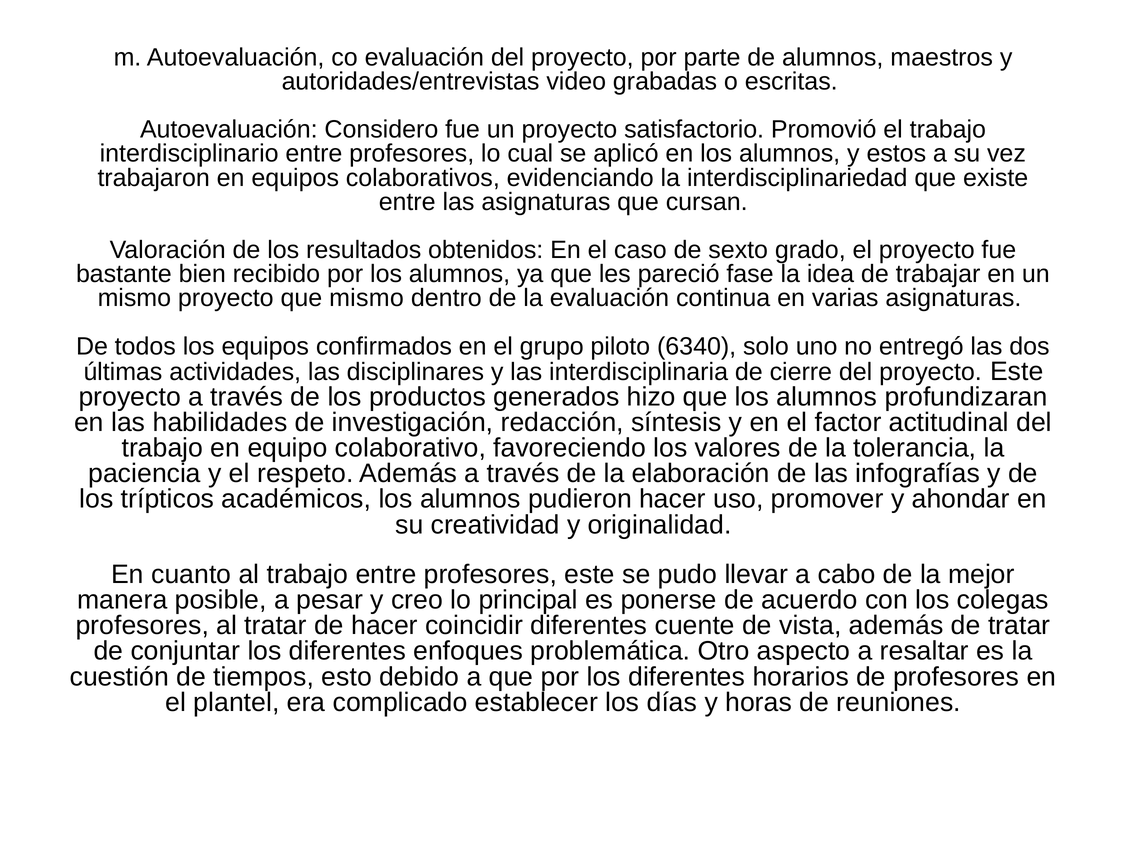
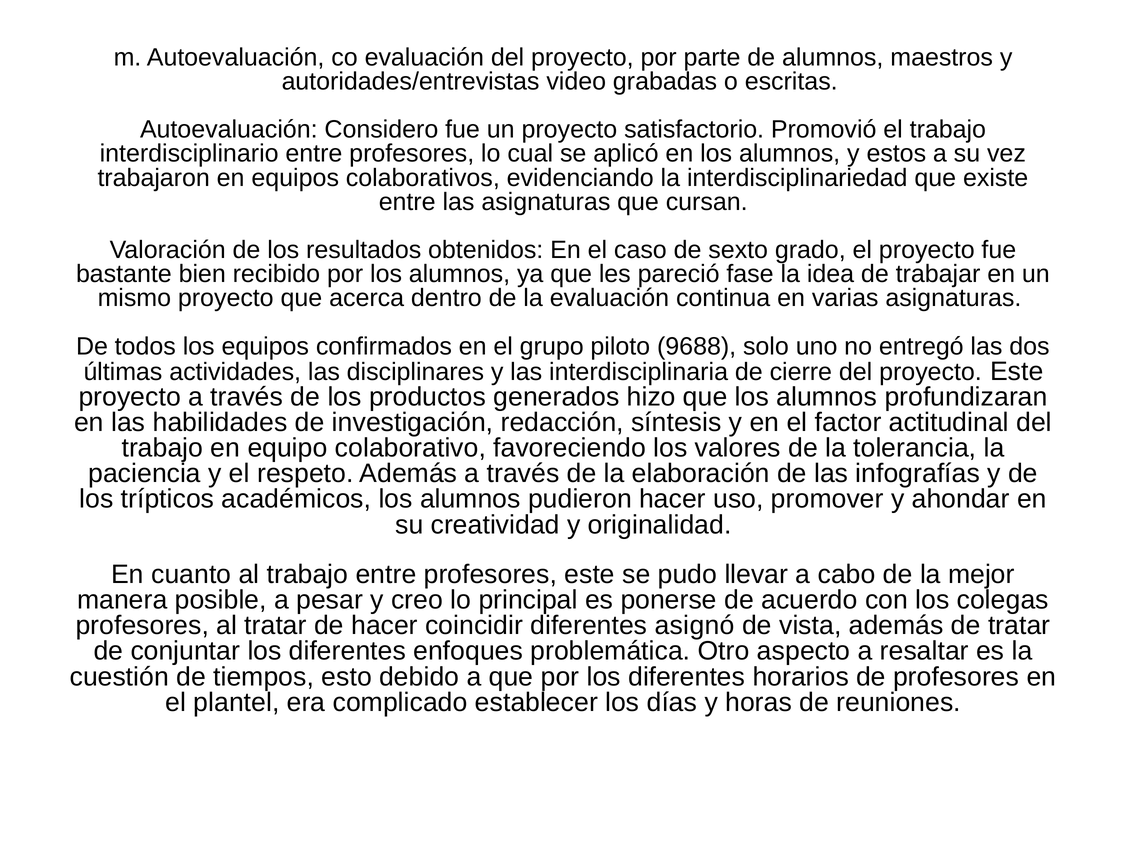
que mismo: mismo -> acerca (367, 298)
6340: 6340 -> 9688 (697, 346)
cuente: cuente -> asignó (695, 625)
